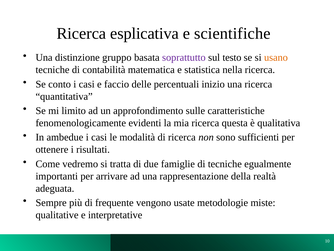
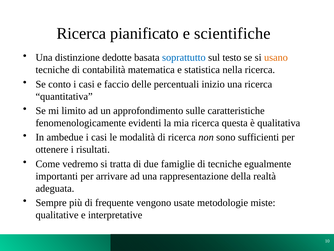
esplicativa: esplicativa -> pianificato (145, 33)
gruppo: gruppo -> dedotte (117, 57)
soprattutto colour: purple -> blue (184, 57)
